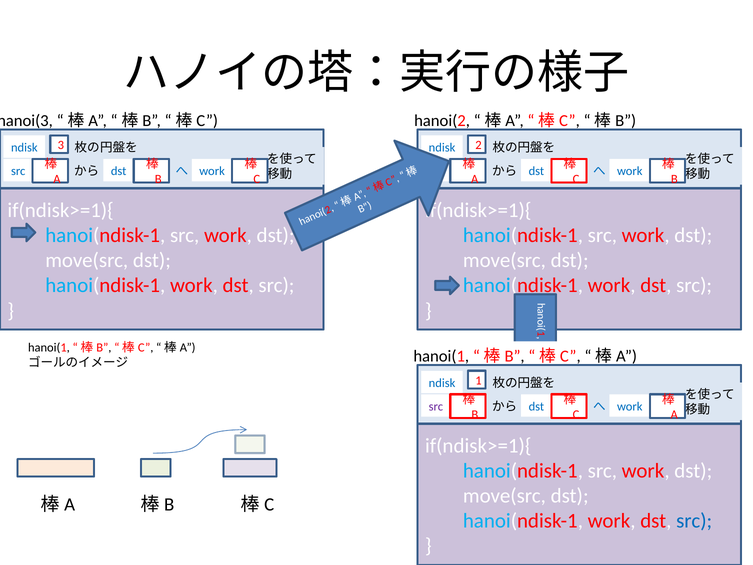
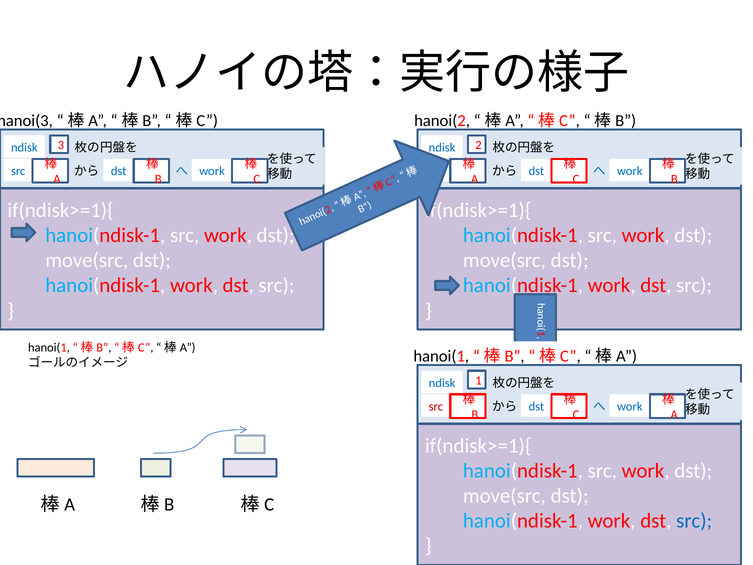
src colour: purple -> red (436, 406)
